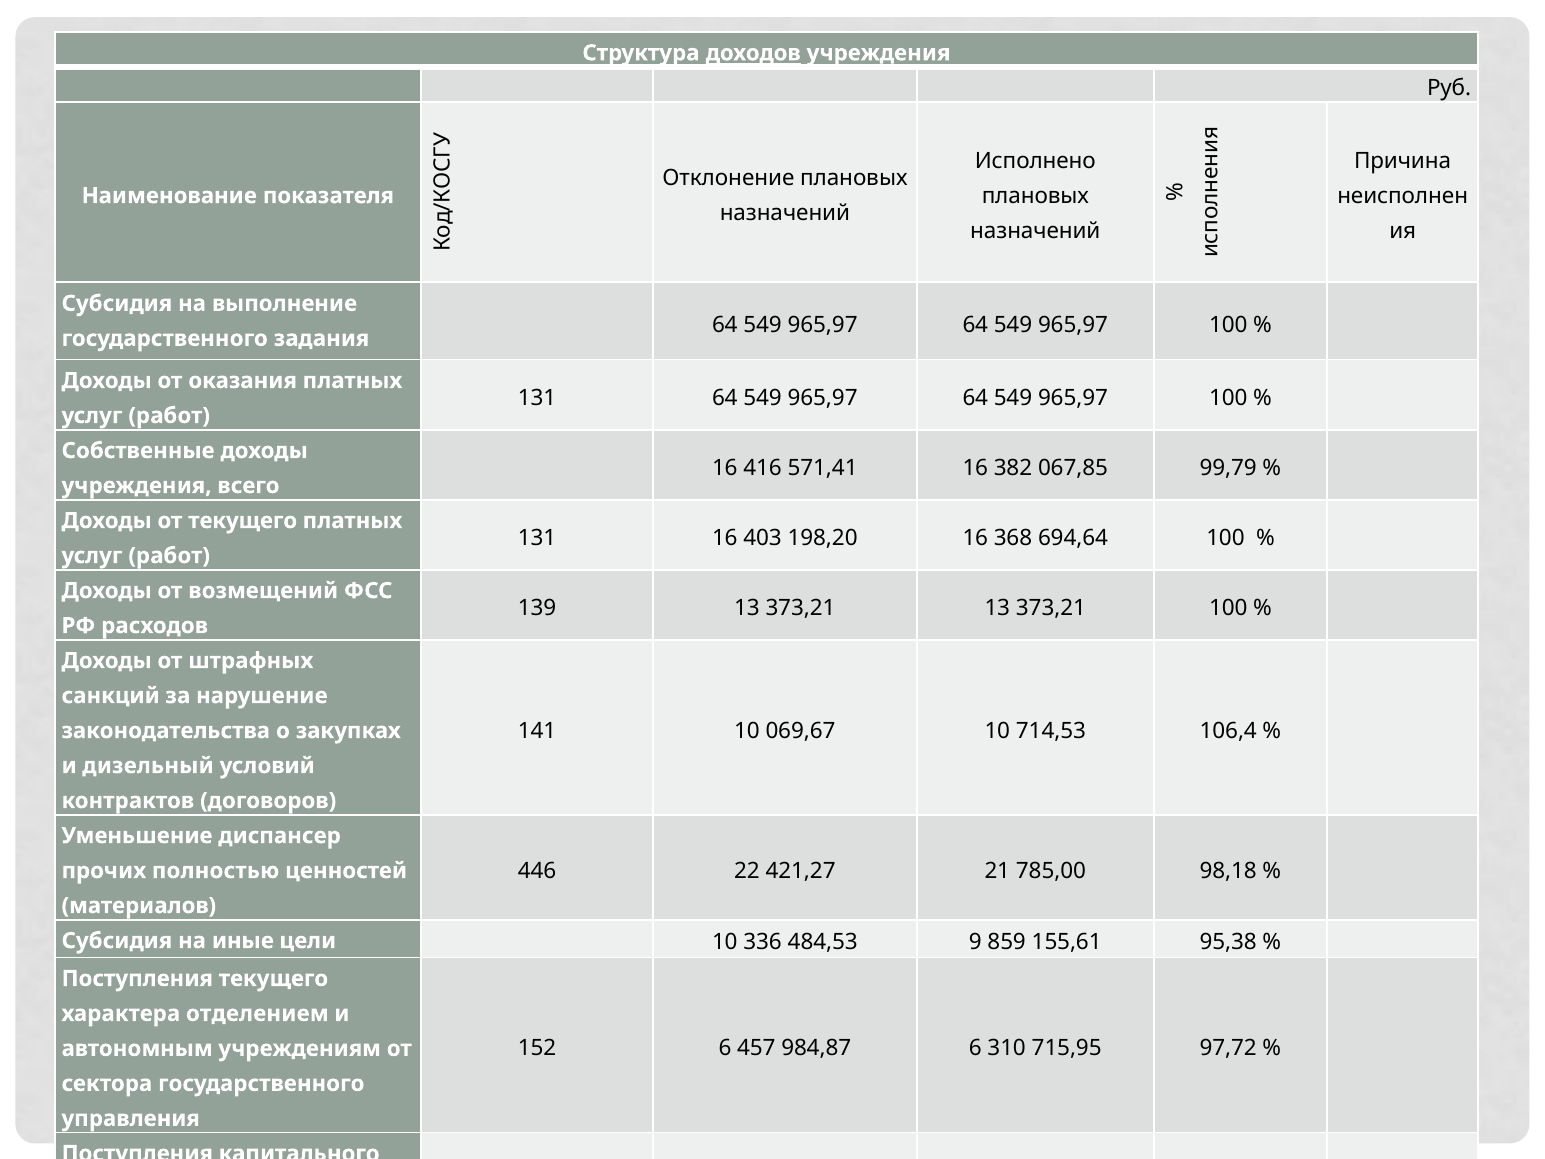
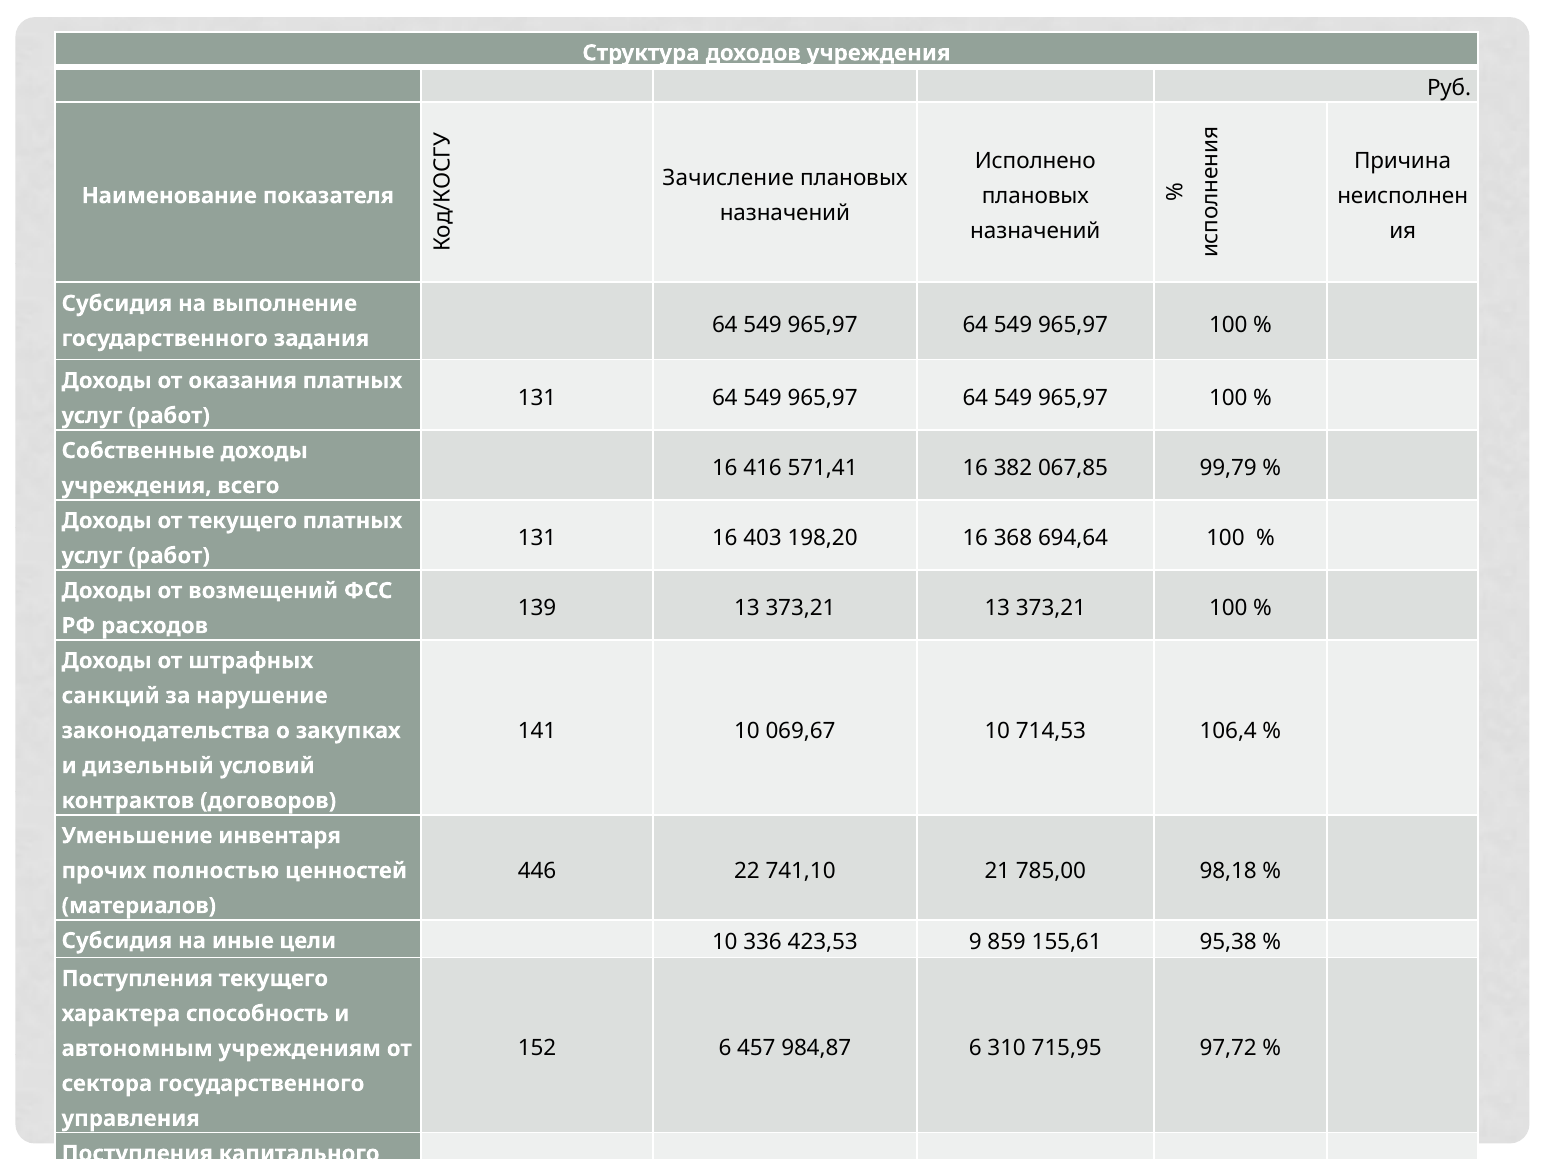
Отклонение: Отклонение -> Зачисление (728, 178)
диспансер: диспансер -> инвентаря (280, 836)
421,27: 421,27 -> 741,10 (801, 871)
484,53: 484,53 -> 423,53 (823, 942)
отделением: отделением -> способность (257, 1013)
